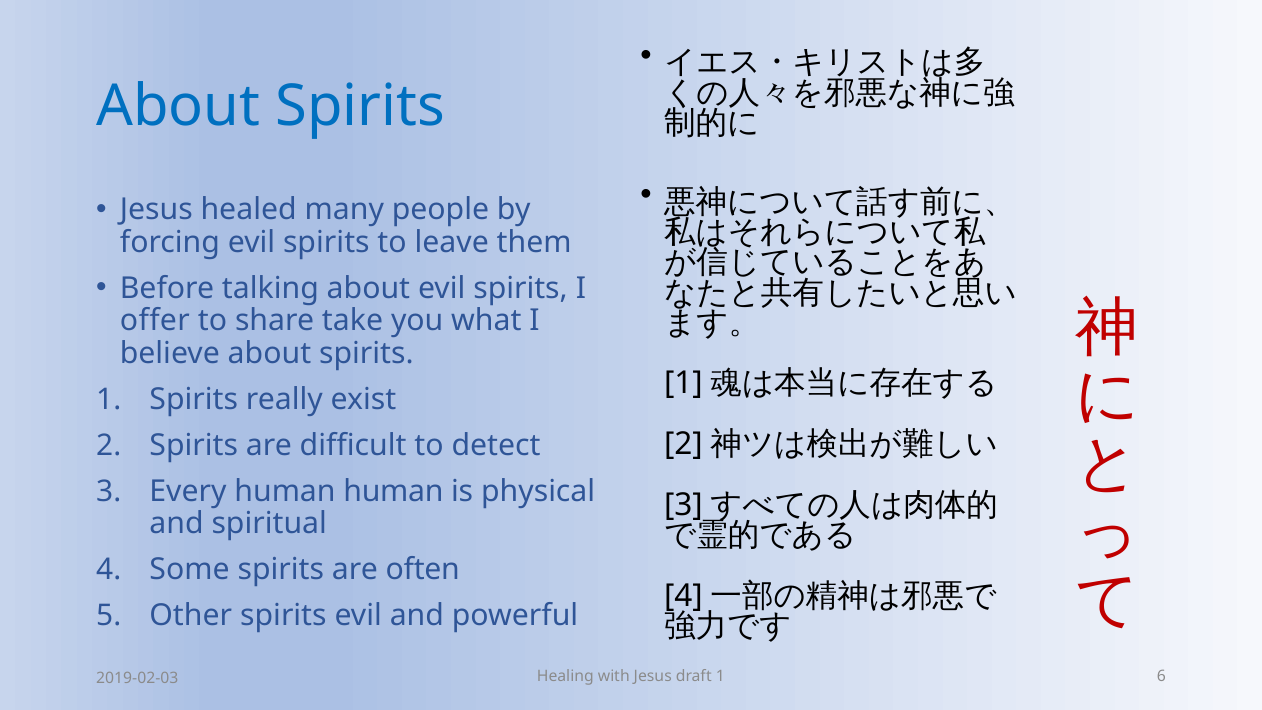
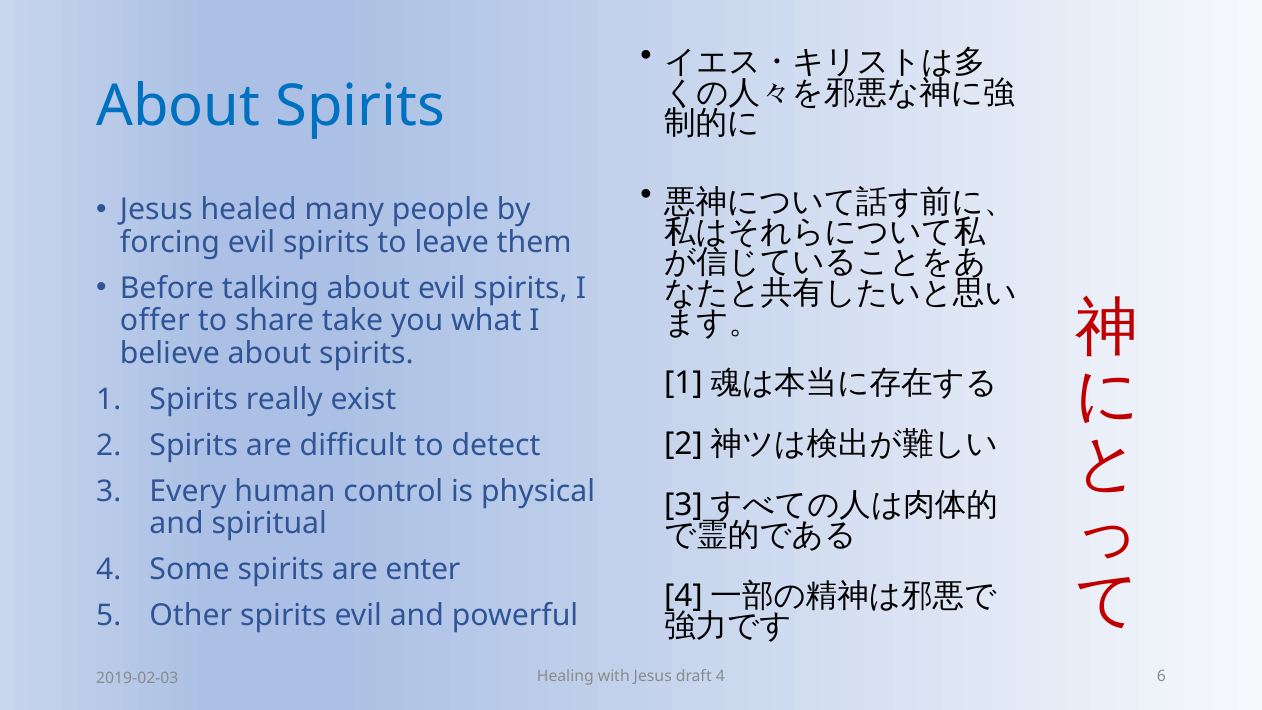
human human: human -> control (393, 491)
often: often -> enter (423, 569)
draft 1: 1 -> 4 (720, 677)
